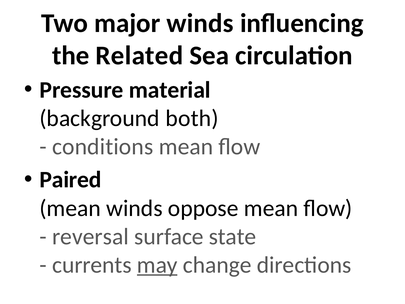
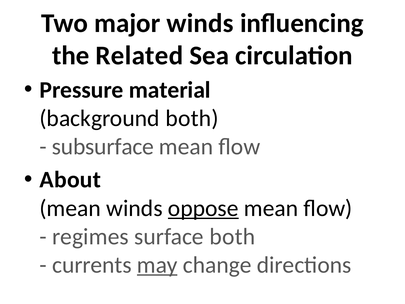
conditions: conditions -> subsurface (103, 147)
Paired: Paired -> About (70, 180)
oppose underline: none -> present (203, 208)
reversal: reversal -> regimes (90, 236)
surface state: state -> both (232, 236)
